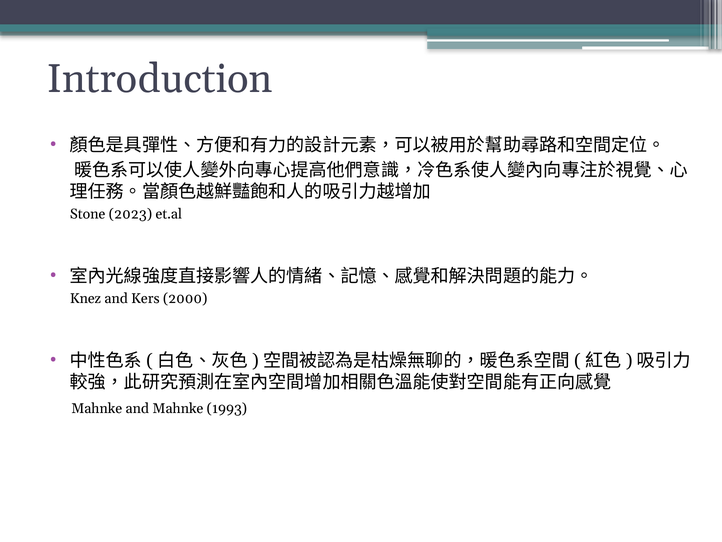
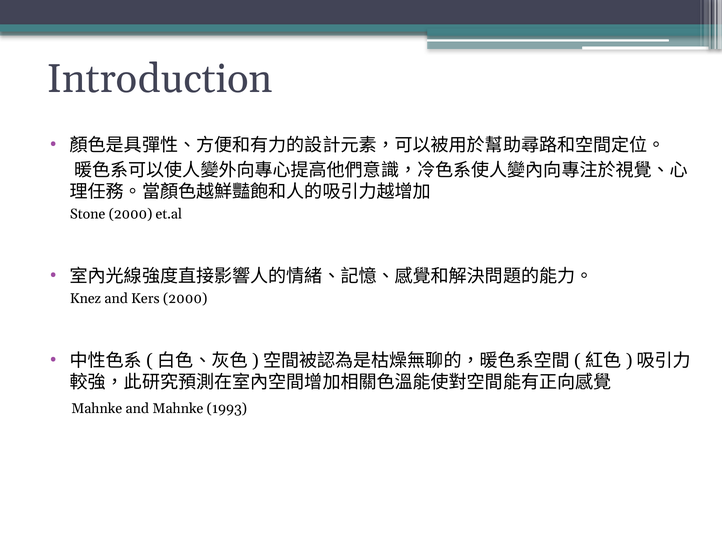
Stone 2023: 2023 -> 2000 (131, 214)
